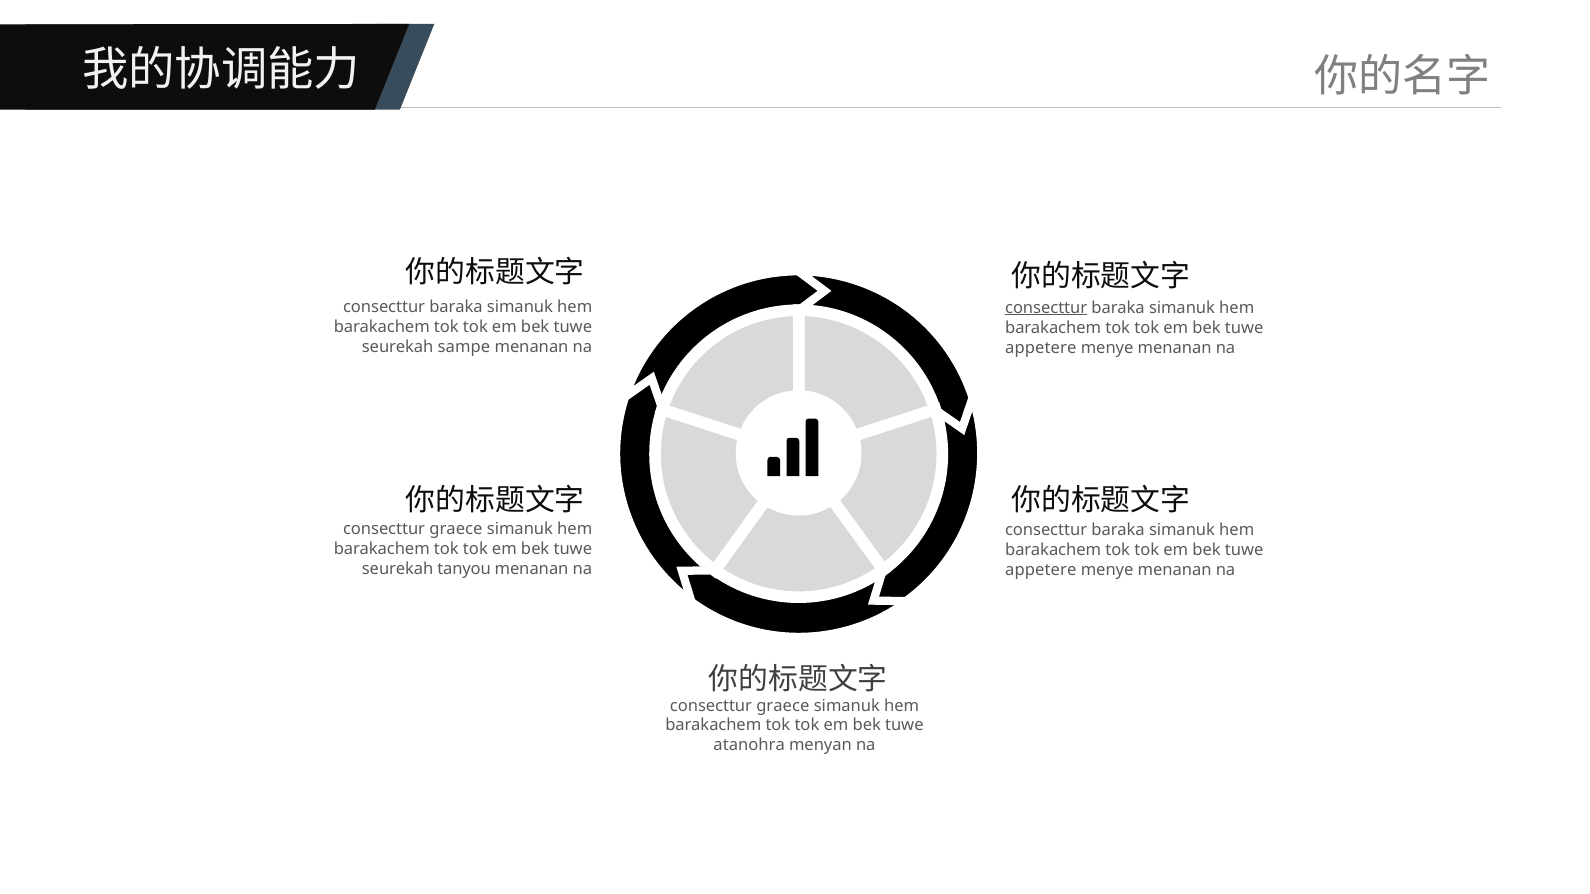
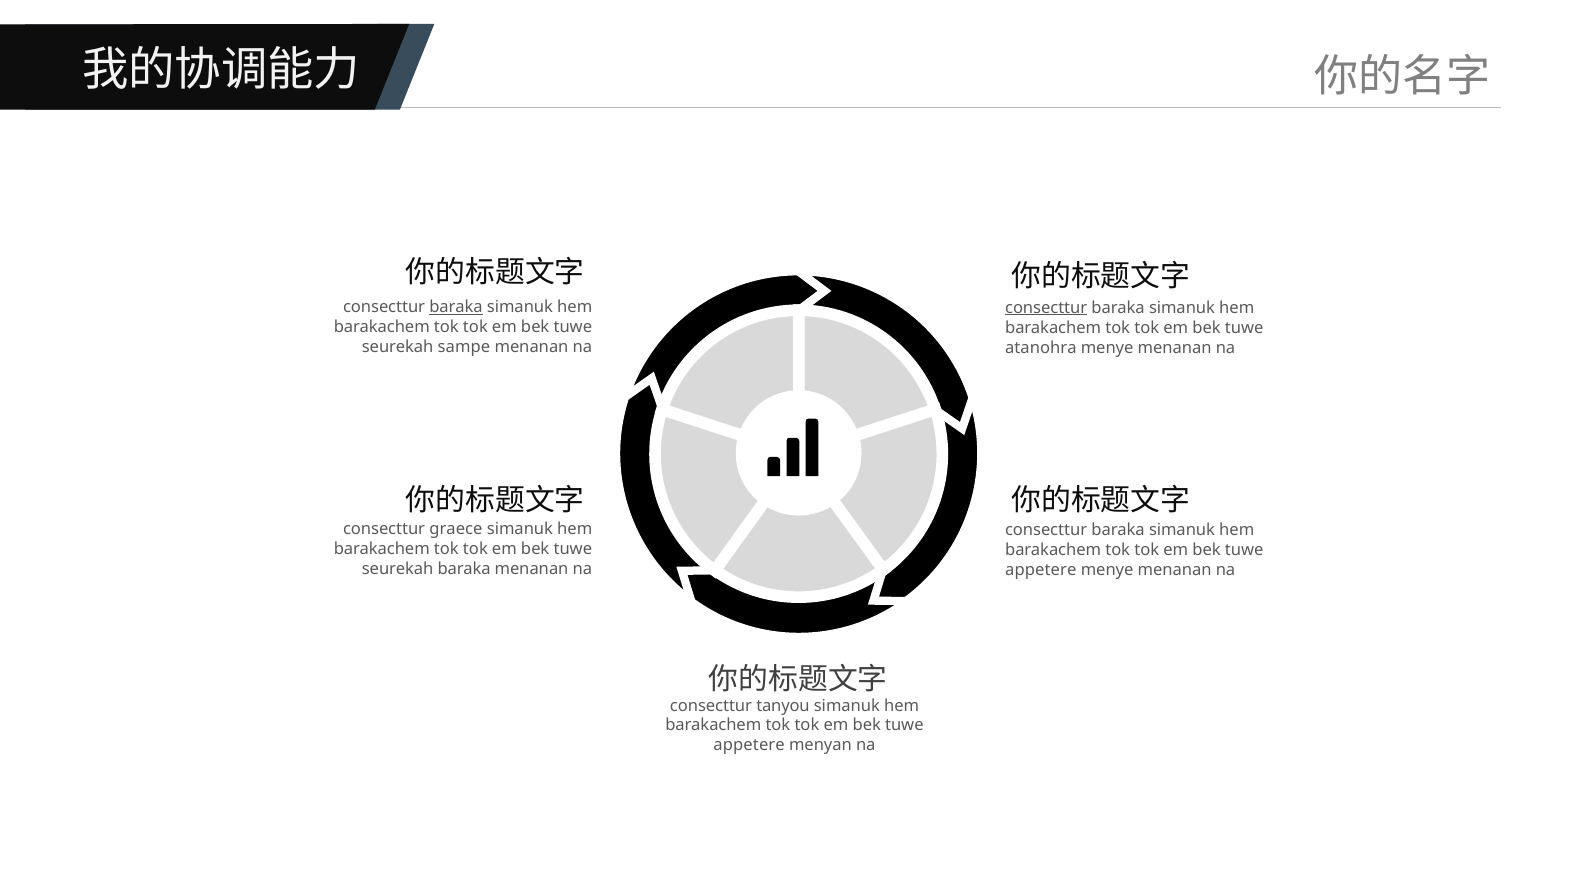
baraka underline: none -> present (456, 307)
appetere: appetere -> atanohra (1041, 348)
seurekah tanyou: tanyou -> baraka (464, 569)
graece: graece -> tanyou (783, 706)
atanohra: atanohra -> appetere (749, 746)
